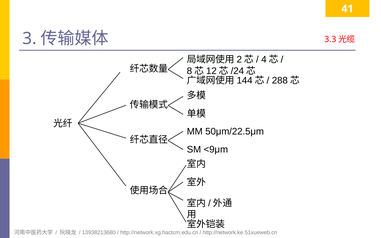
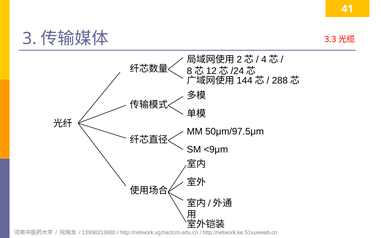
50μm/22.5μm: 50μm/22.5μm -> 50μm/97.5μm (235, 132)
